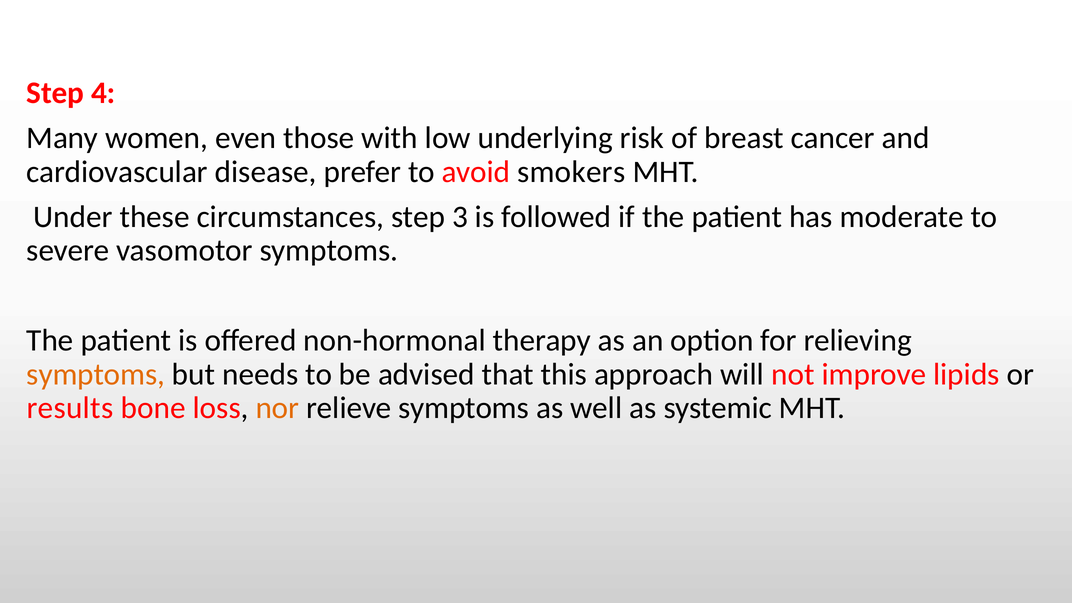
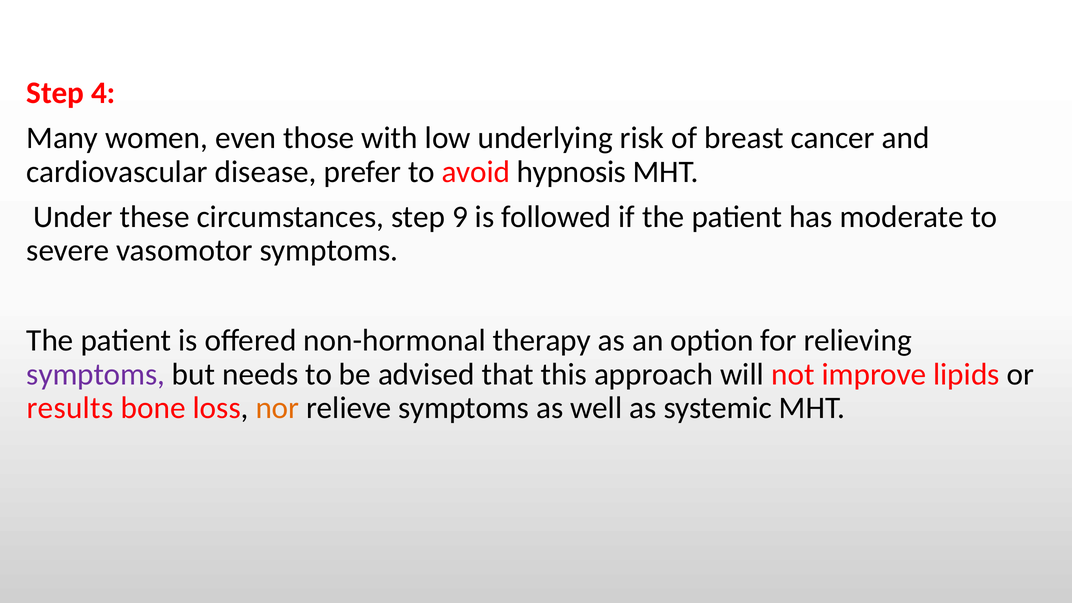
smokers: smokers -> hypnosis (572, 172)
3: 3 -> 9 (460, 217)
symptoms colour: orange -> purple (96, 374)
